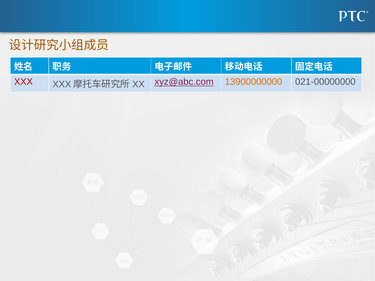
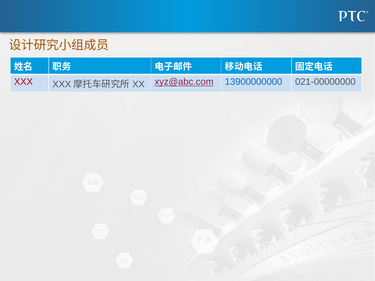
13900000000 colour: orange -> blue (254, 82)
